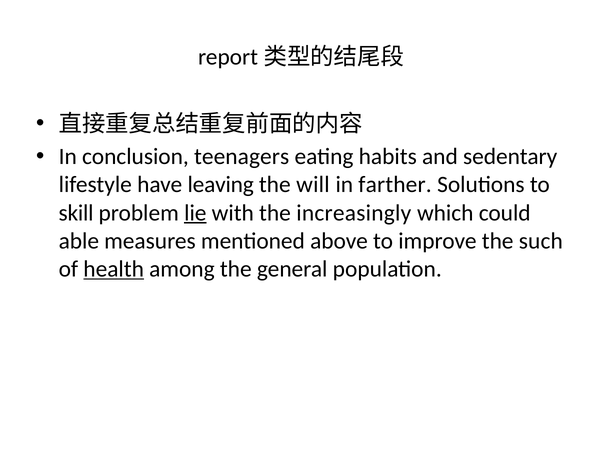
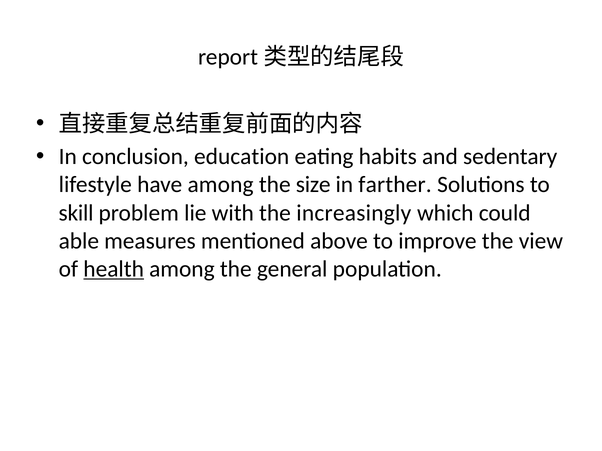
teenagers: teenagers -> education (242, 157)
have leaving: leaving -> among (221, 185)
will: will -> size (313, 185)
lie underline: present -> none (195, 213)
such: such -> view (541, 241)
